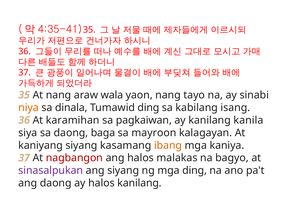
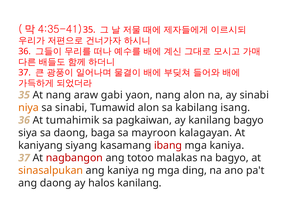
wala: wala -> gabi (112, 95)
nang tayo: tayo -> alon (194, 95)
sa dinala: dinala -> sinabi (71, 108)
Tumawid ding: ding -> alon (148, 108)
karamihan: karamihan -> tumahimik (73, 120)
kanilang kanila: kanila -> bagyo (249, 120)
ibang colour: orange -> red (168, 146)
ang halos: halos -> totoo (141, 158)
sinasalpukan colour: purple -> orange (51, 171)
ang siyang: siyang -> kaniya (123, 171)
